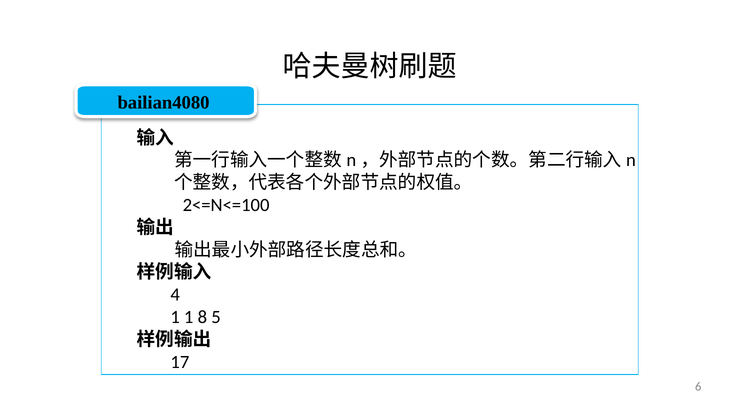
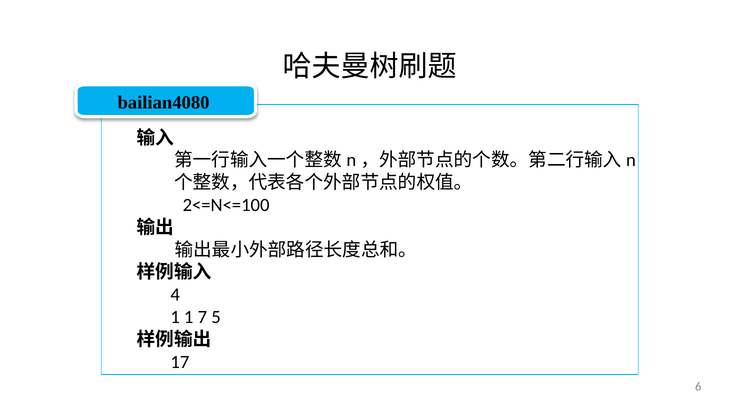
8: 8 -> 7 (202, 317)
